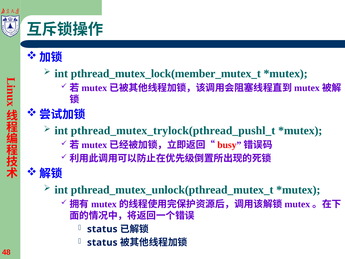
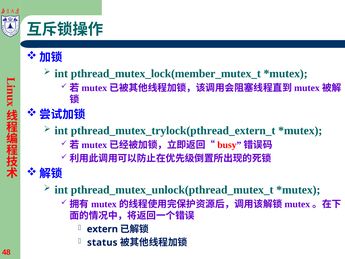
pthread_mutex_trylock(pthread_pushl_t: pthread_mutex_trylock(pthread_pushl_t -> pthread_mutex_trylock(pthread_extern_t (173, 130)
status: status -> extern (102, 229)
